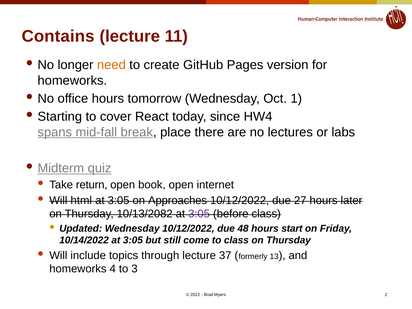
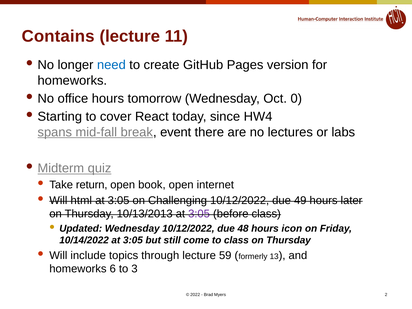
need colour: orange -> blue (111, 65)
1: 1 -> 0 (296, 99)
place: place -> event (176, 132)
Approaches: Approaches -> Challenging (178, 201)
27: 27 -> 49 (300, 201)
10/13/2082: 10/13/2082 -> 10/13/2013 (145, 214)
start: start -> icon (292, 228)
37: 37 -> 59 (225, 255)
4: 4 -> 6 (113, 269)
